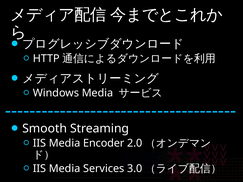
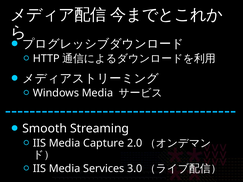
Encoder: Encoder -> Capture (104, 143)
